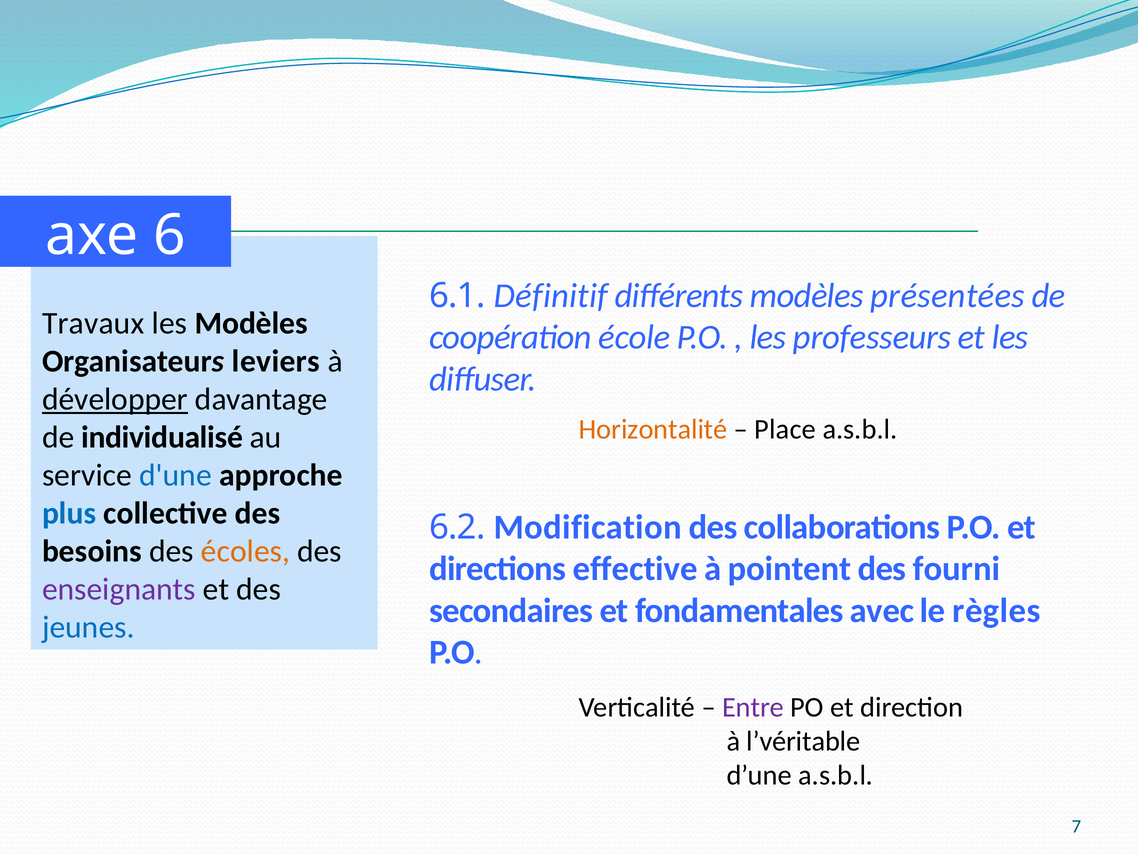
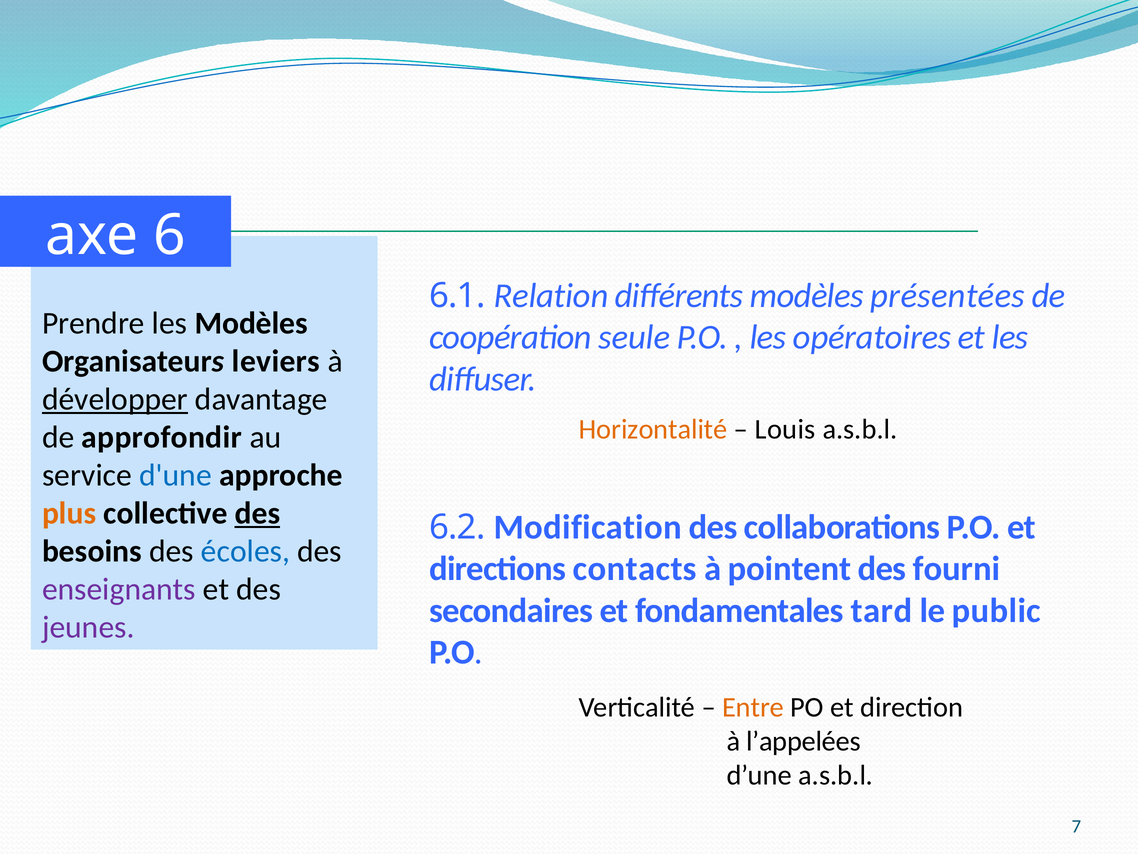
Définitif: Définitif -> Relation (551, 296)
Travaux: Travaux -> Prendre (93, 323)
école: école -> seule (634, 337)
professeurs: professeurs -> opératoires (872, 337)
Place: Place -> Louis (785, 429)
individualisé: individualisé -> approfondir (162, 437)
plus colour: blue -> orange (69, 513)
des underline: none -> present (257, 513)
écoles colour: orange -> blue (245, 551)
effective: effective -> contacts (635, 569)
avec: avec -> tard (882, 610)
règles: règles -> public (996, 610)
jeunes colour: blue -> purple (88, 627)
Entre colour: purple -> orange (753, 707)
l’véritable: l’véritable -> l’appelées (803, 741)
